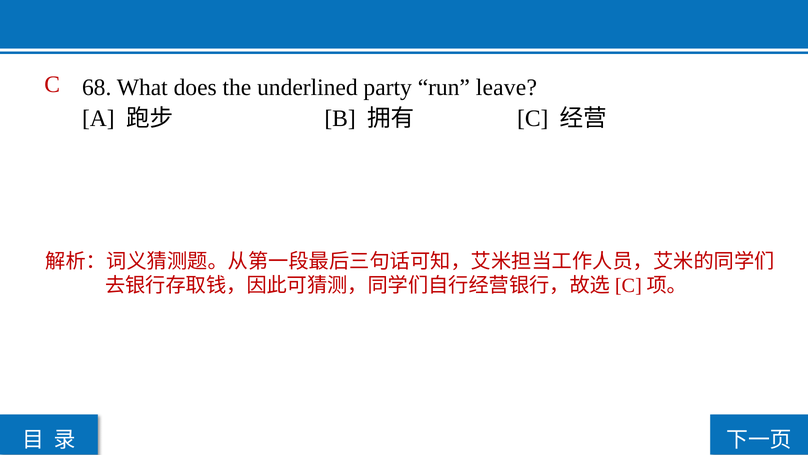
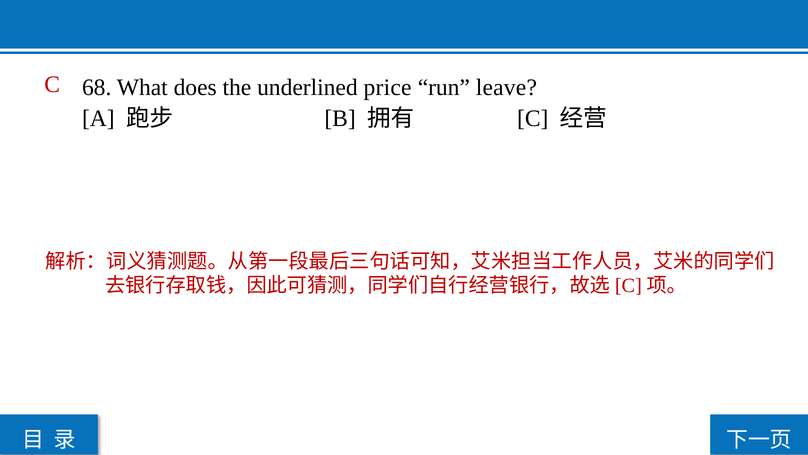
party: party -> price (388, 87)
